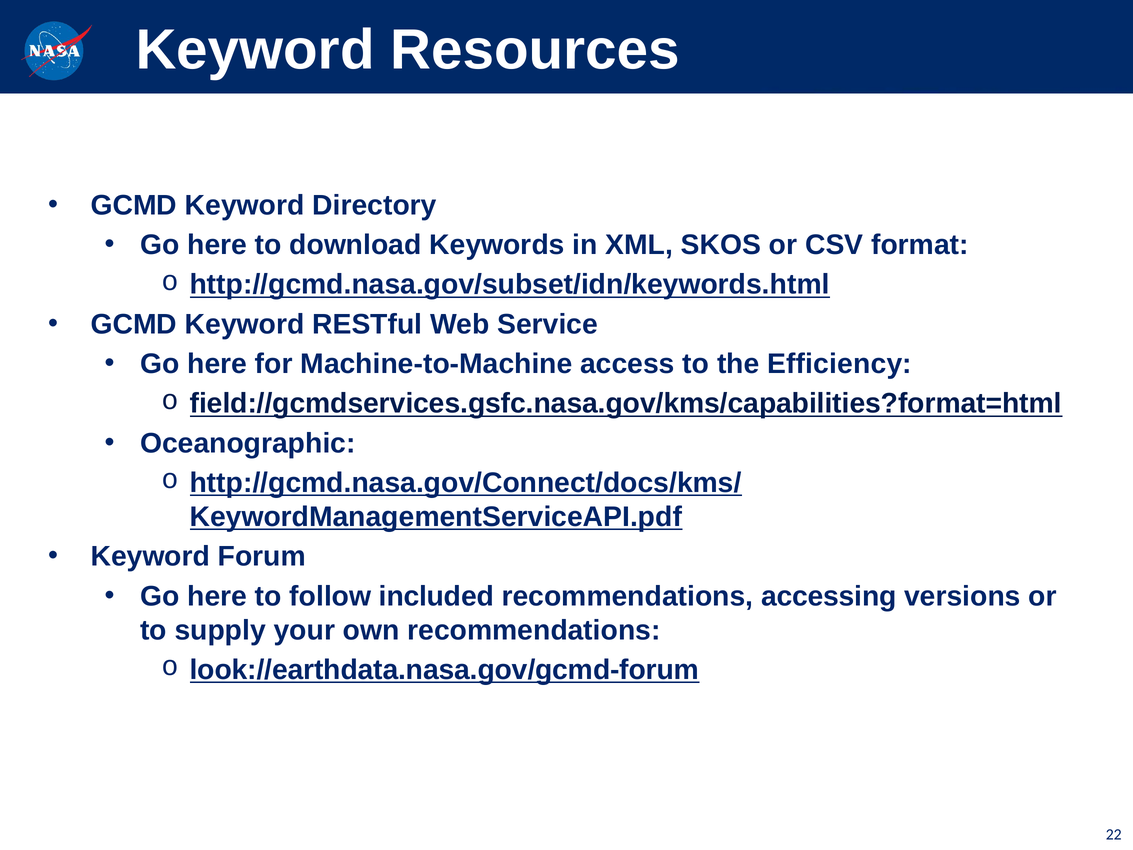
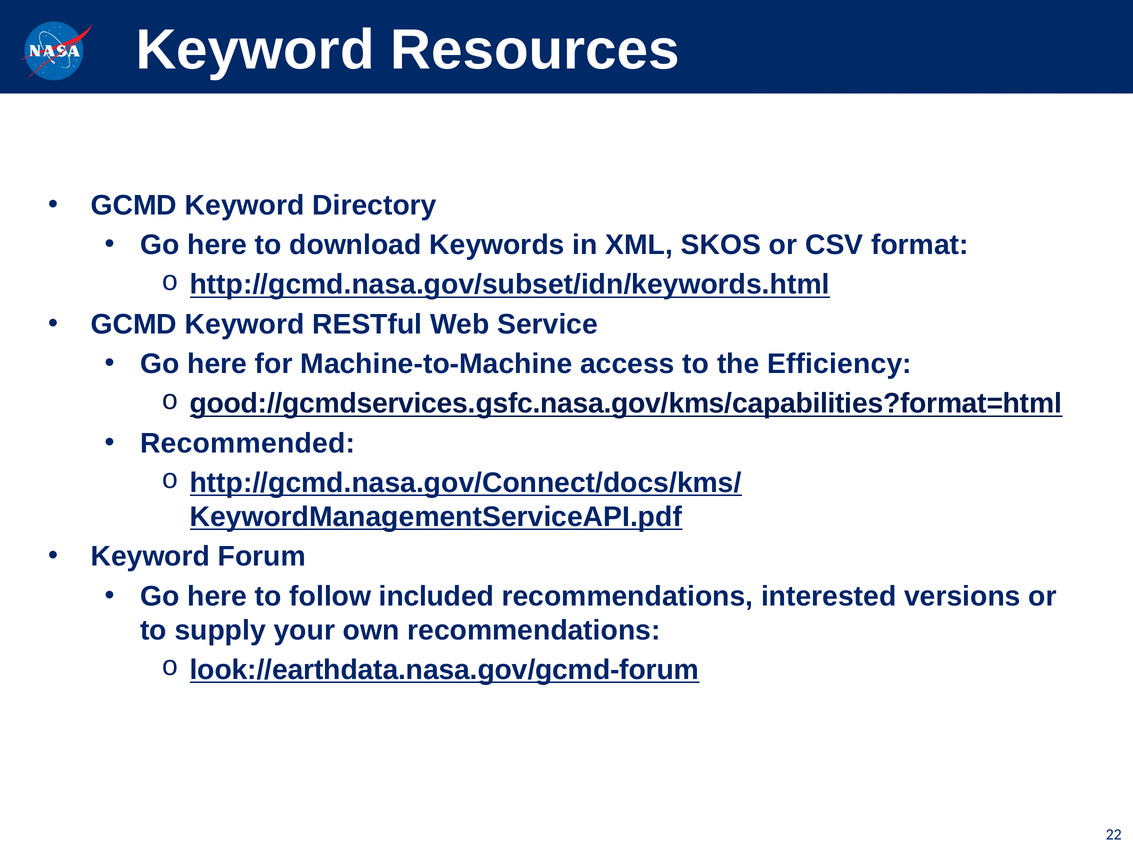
field://gcmdservices.gsfc.nasa.gov/kms/capabilities?format=html: field://gcmdservices.gsfc.nasa.gov/kms/capabilities?format=html -> good://gcmdservices.gsfc.nasa.gov/kms/capabilities?format=html (626, 403)
Oceanographic: Oceanographic -> Recommended (248, 443)
accessing: accessing -> interested (829, 596)
